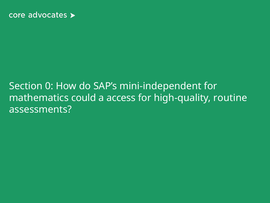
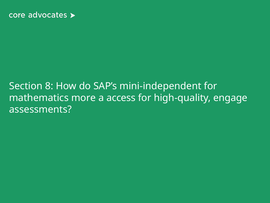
0: 0 -> 8 (49, 86)
could: could -> more (84, 98)
routine: routine -> engage (230, 98)
